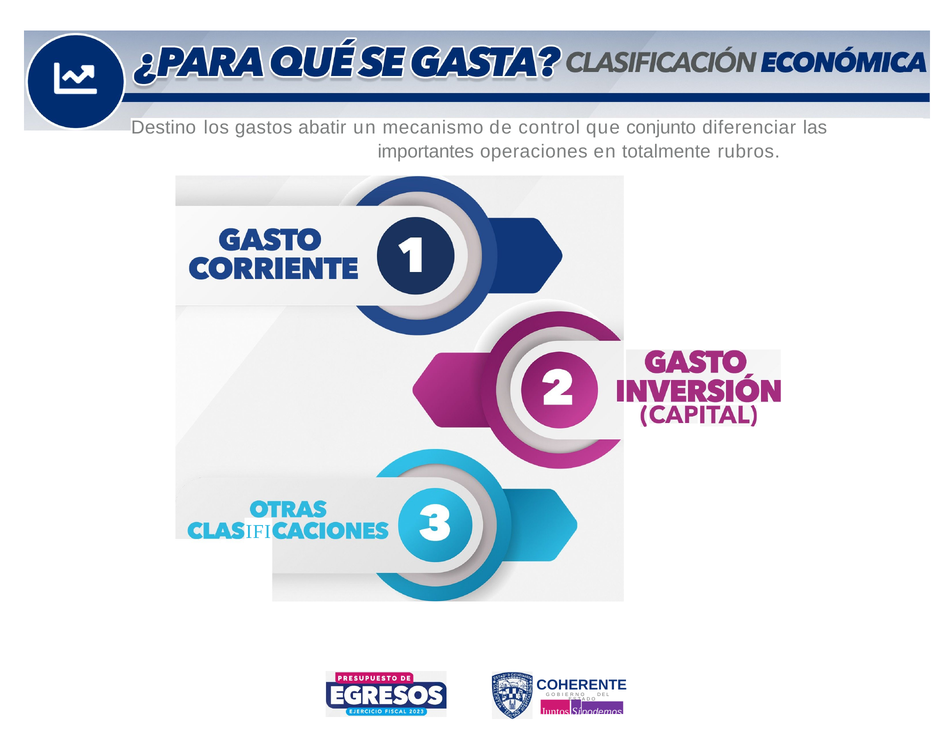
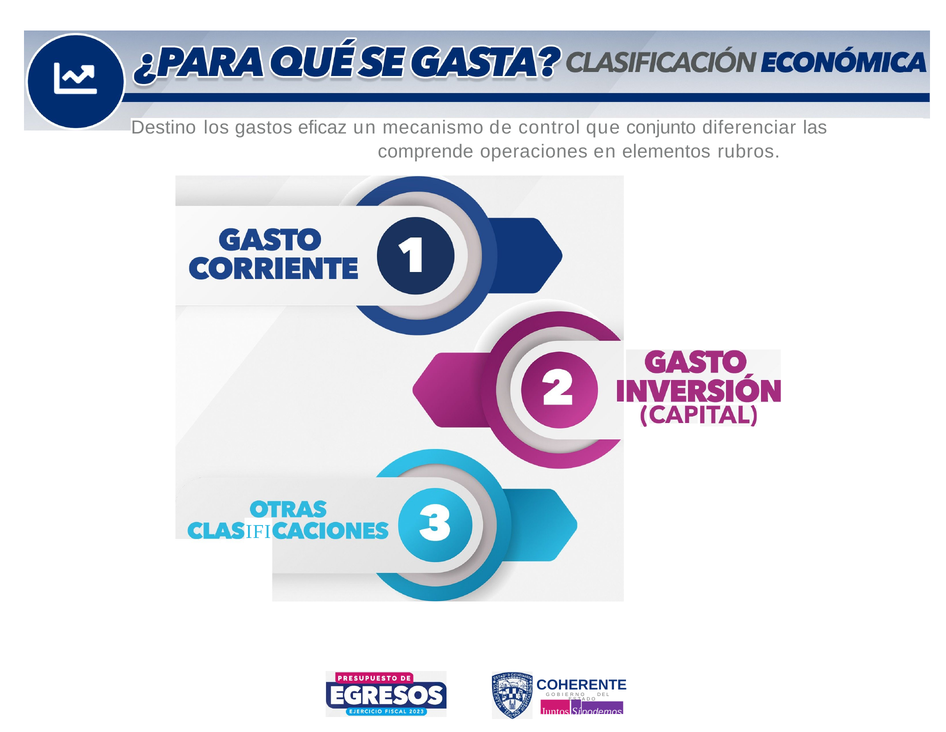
abatir: abatir -> eficaz (322, 127)
importantes: importantes -> comprende (426, 152)
totalmente: totalmente -> elementos (666, 152)
